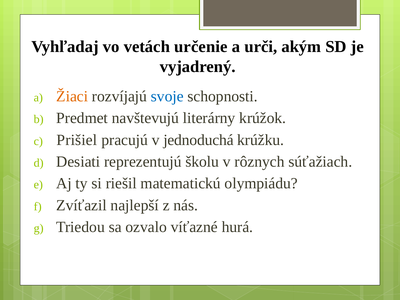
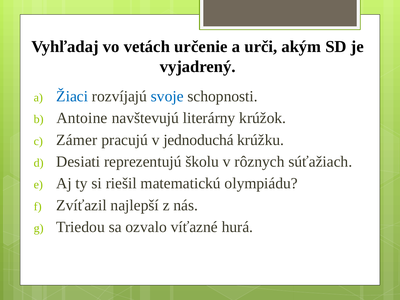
Žiaci colour: orange -> blue (72, 96)
Predmet: Predmet -> Antoine (82, 118)
Prišiel: Prišiel -> Zámer (77, 140)
